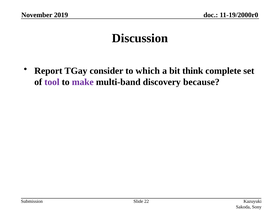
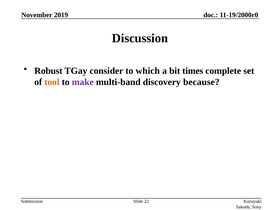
Report: Report -> Robust (48, 71)
think: think -> times (193, 71)
tool colour: purple -> orange (52, 82)
